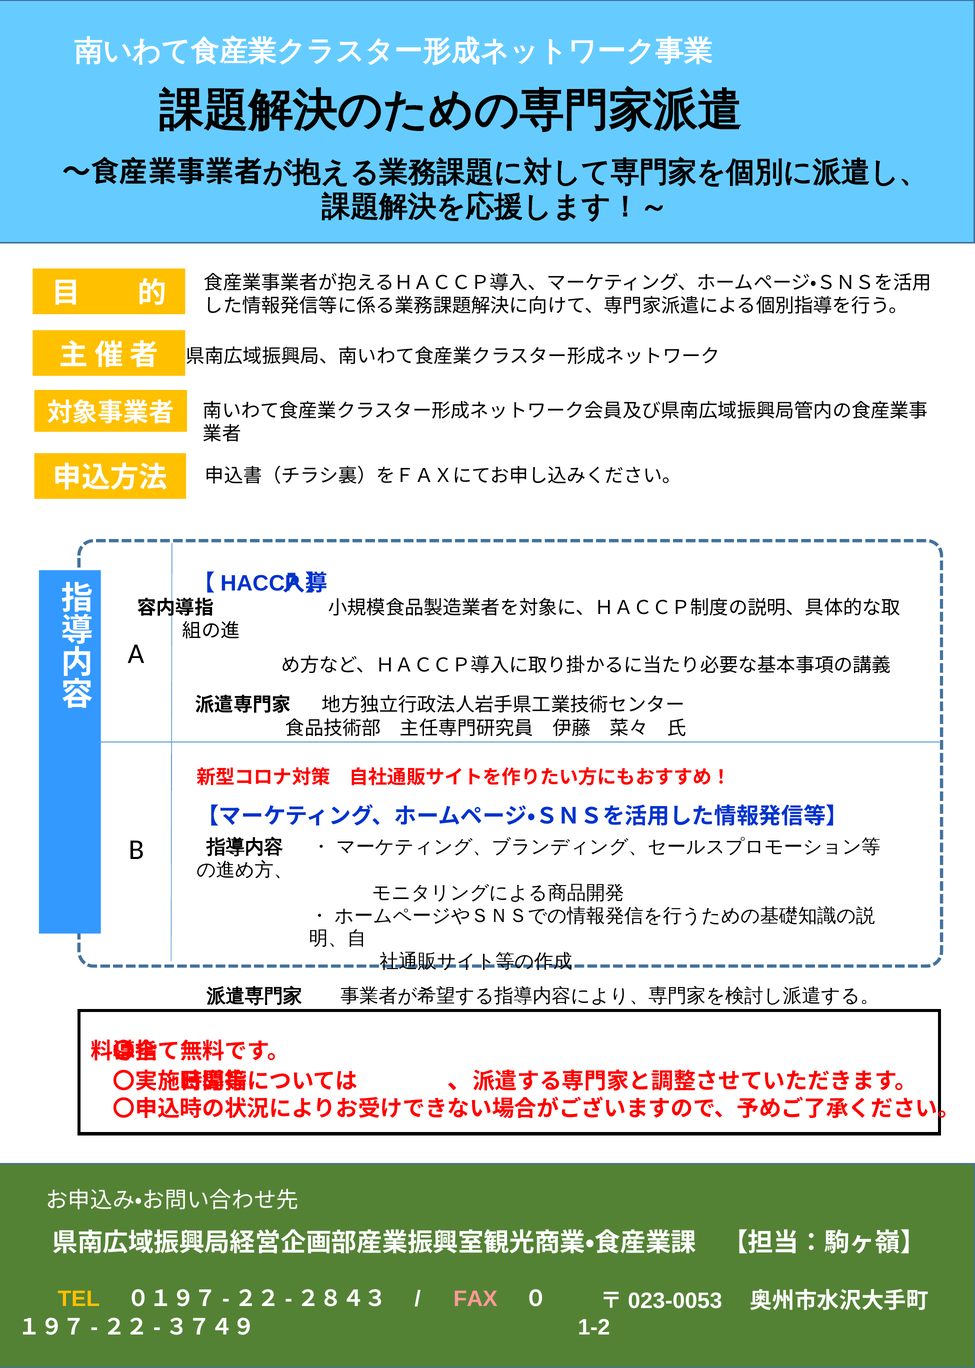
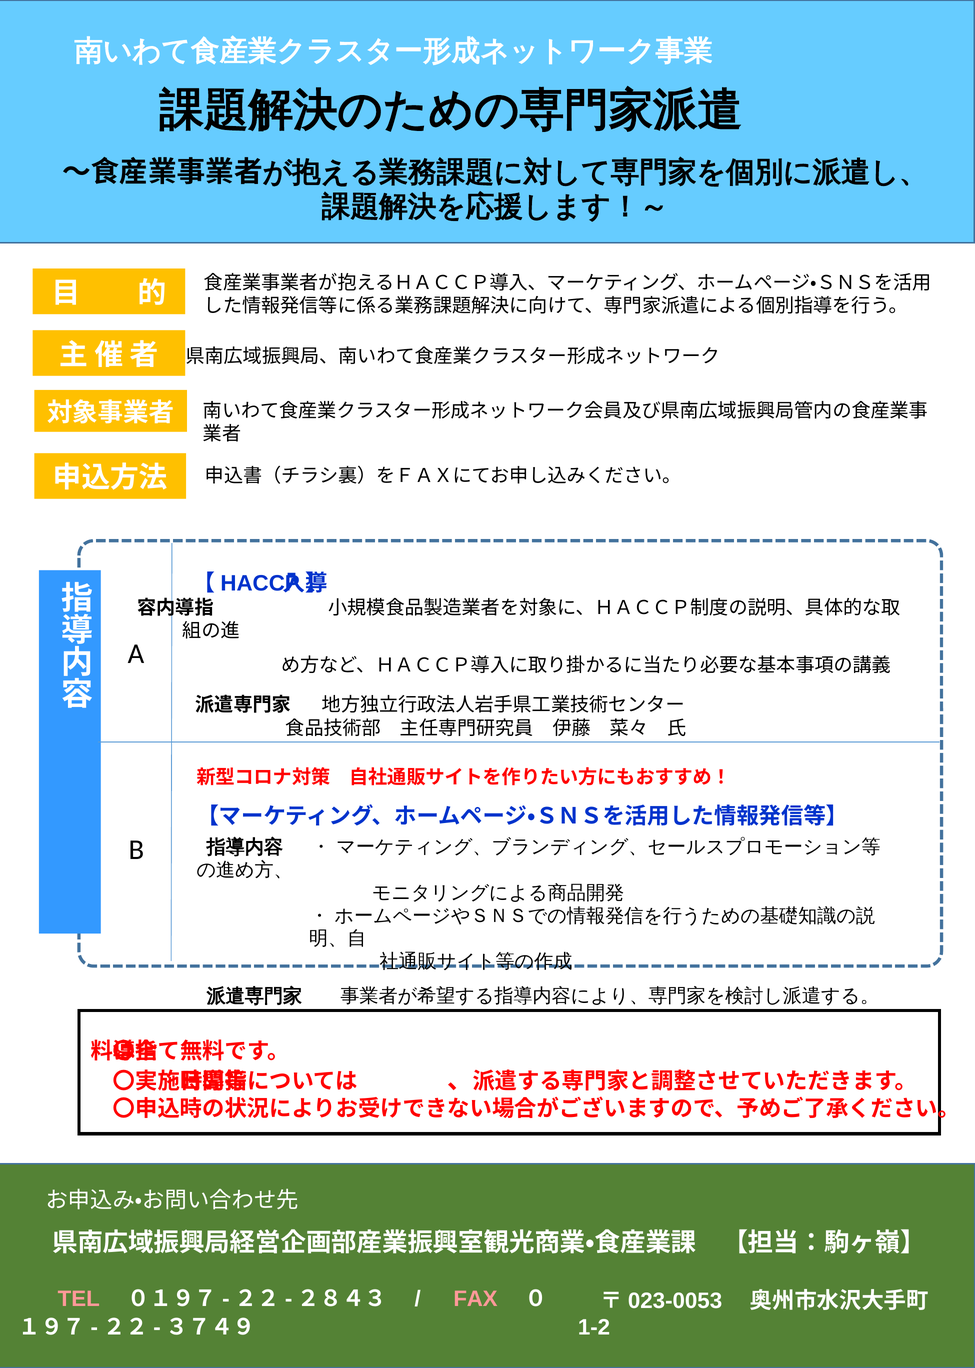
TEL colour: yellow -> pink (79, 1299)
